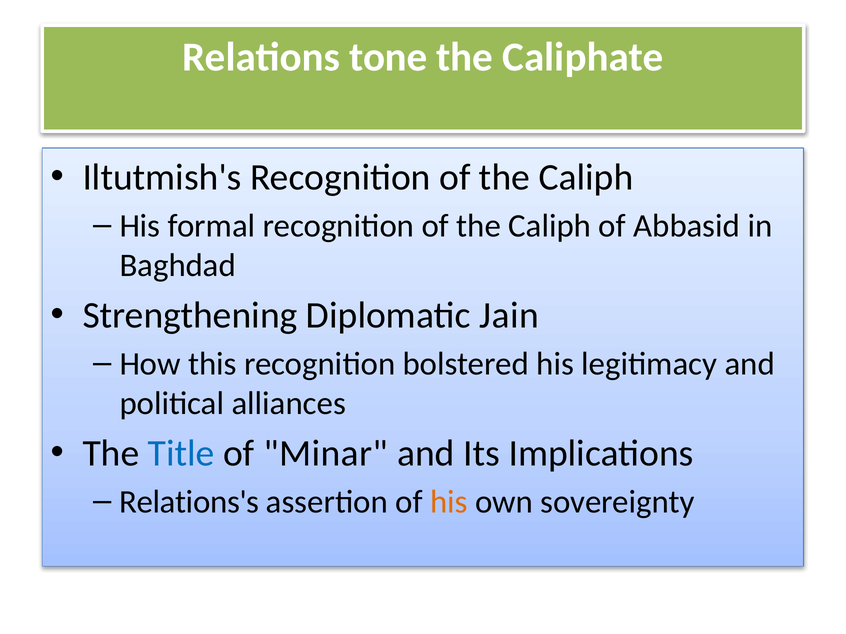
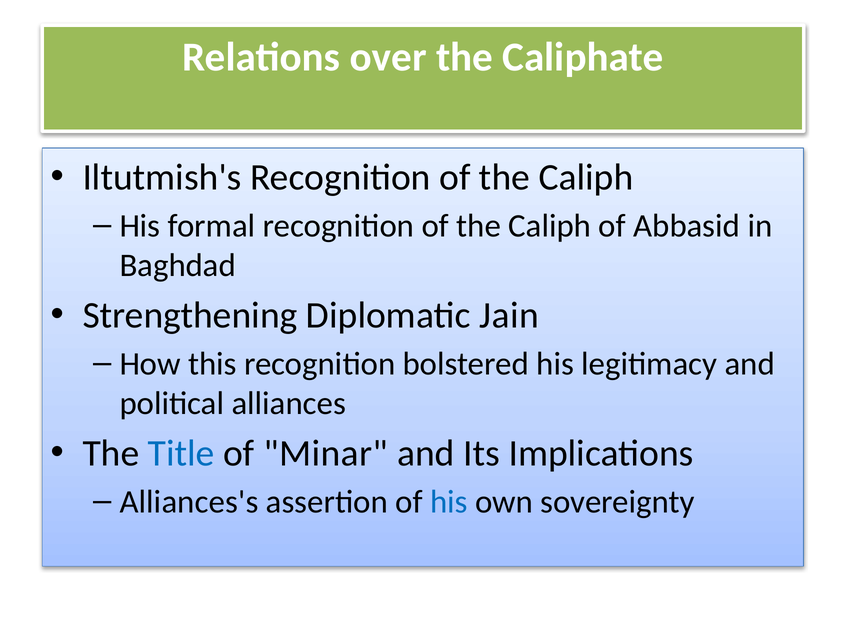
tone: tone -> over (388, 57)
Relations's: Relations's -> Alliances's (189, 502)
his colour: orange -> blue (449, 502)
